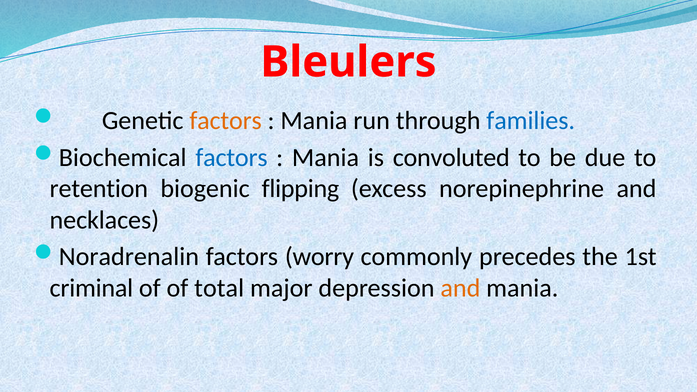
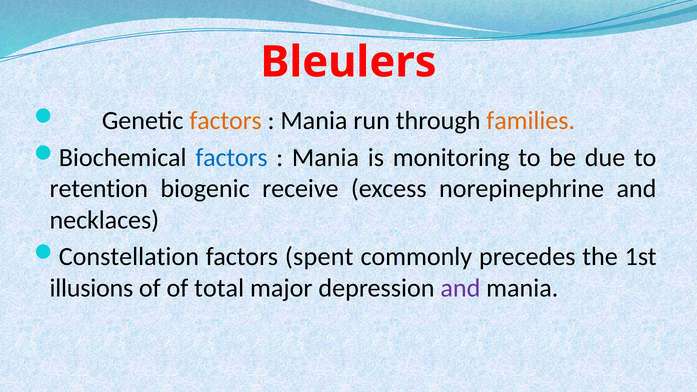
families colour: blue -> orange (531, 121)
convoluted: convoluted -> monitoring (451, 157)
flipping: flipping -> receive (300, 189)
Noradrenalin: Noradrenalin -> Constellation (129, 257)
worry: worry -> spent (319, 257)
criminal: criminal -> illusions (91, 288)
and colour: orange -> purple (460, 288)
